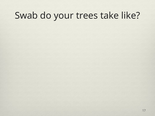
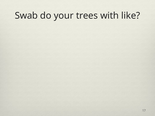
take: take -> with (110, 16)
